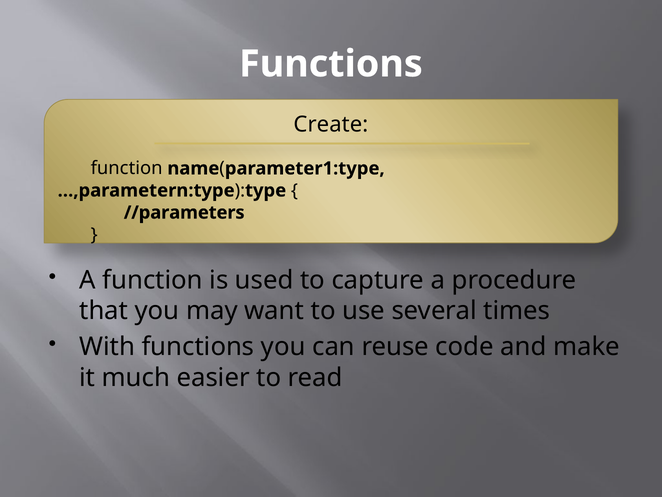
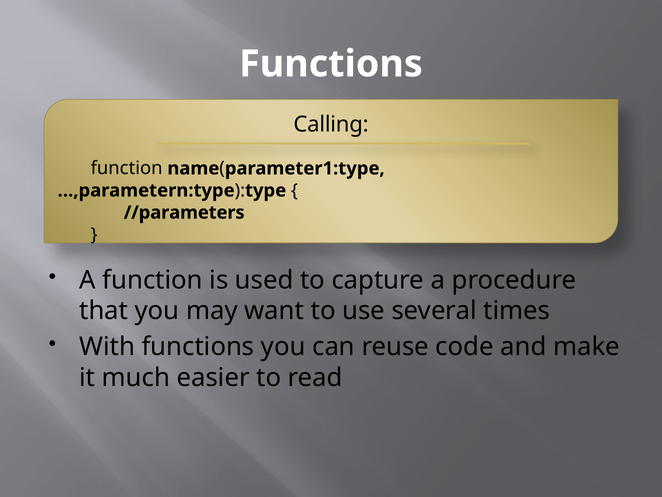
Create: Create -> Calling (331, 124)
